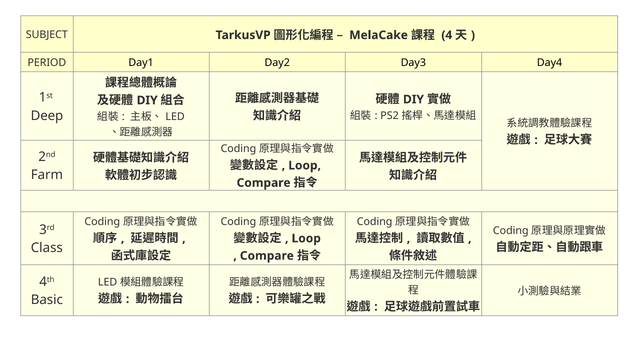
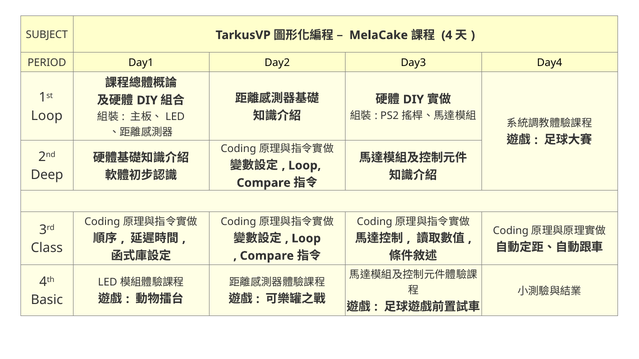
Deep: Deep -> Loop (47, 116)
Farm: Farm -> Deep (47, 175)
